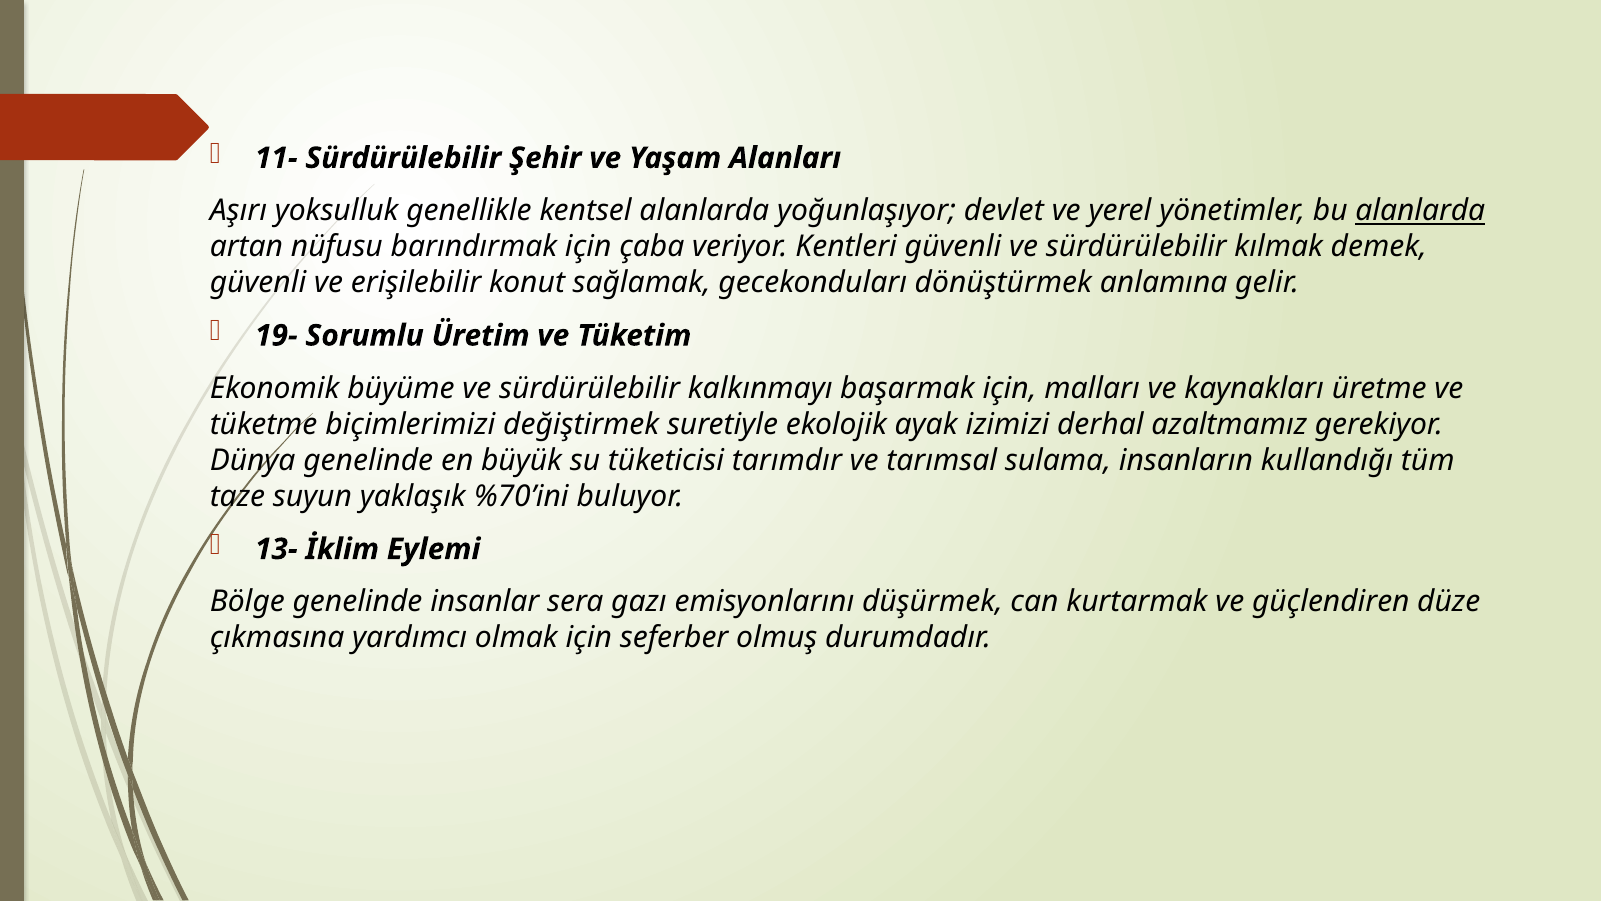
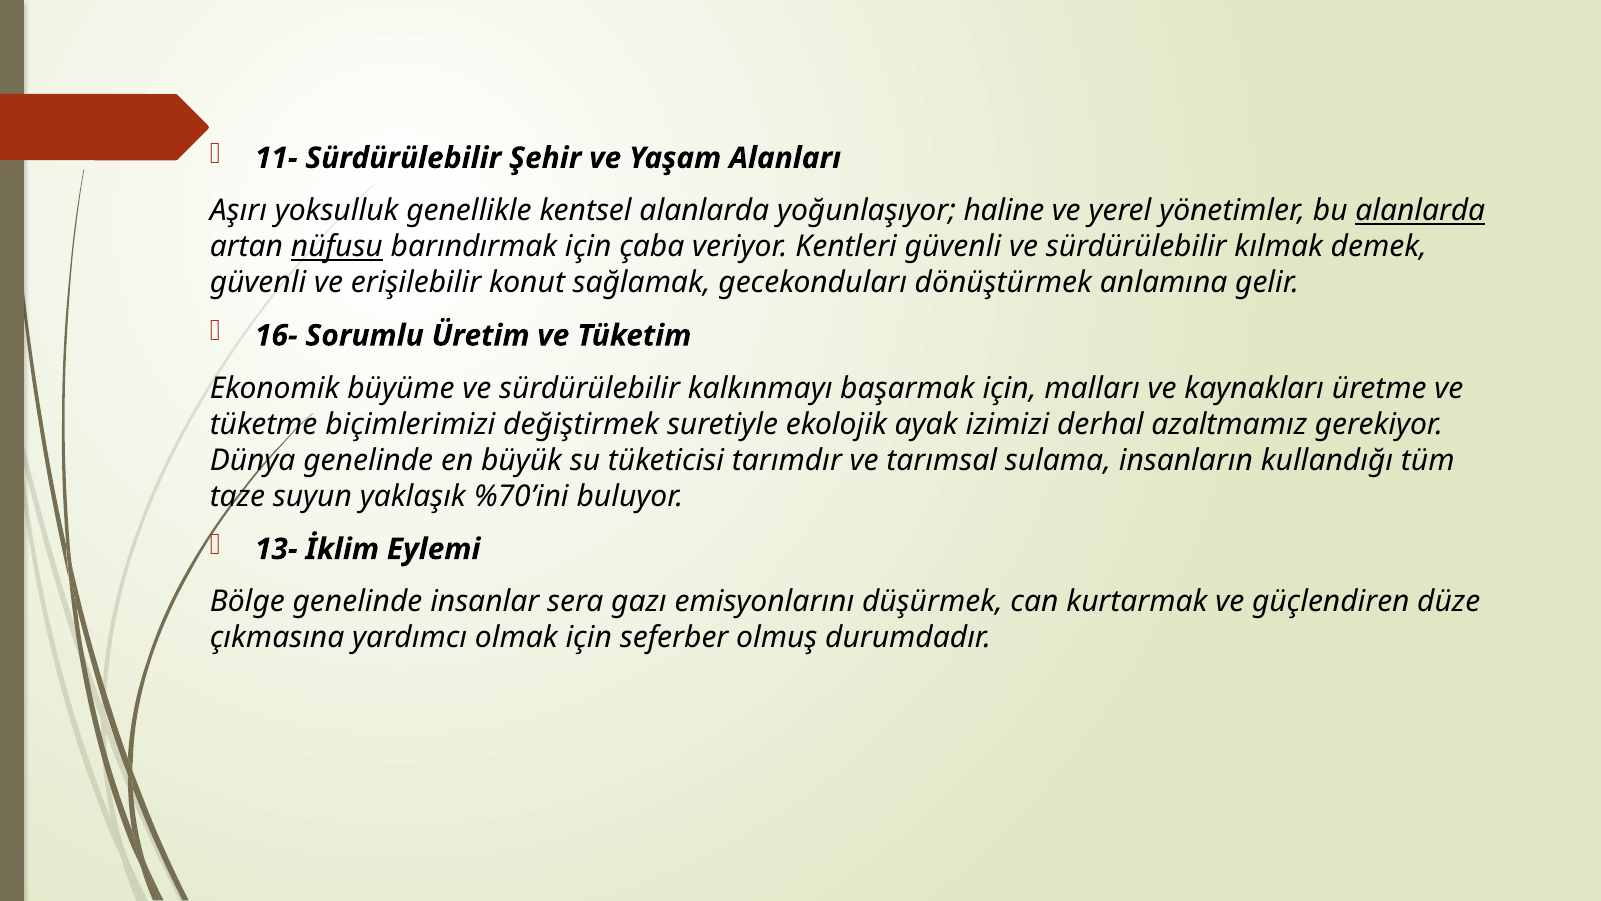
devlet: devlet -> haline (1004, 211)
nüfusu underline: none -> present (337, 247)
19-: 19- -> 16- (276, 335)
